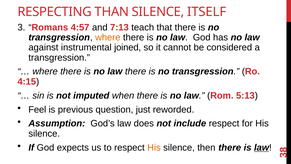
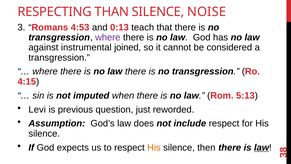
ITSELF: ITSELF -> NOISE (207, 12)
4:57: 4:57 -> 4:53 (80, 27)
7:13: 7:13 -> 0:13 (119, 27)
where colour: orange -> purple (108, 37)
Feel: Feel -> Levi (37, 109)
